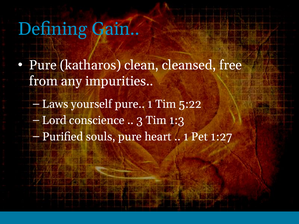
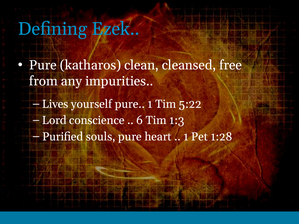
Gain: Gain -> Ezek (116, 29)
Laws: Laws -> Lives (55, 104)
3: 3 -> 6 (140, 120)
1:27: 1:27 -> 1:28 (222, 137)
